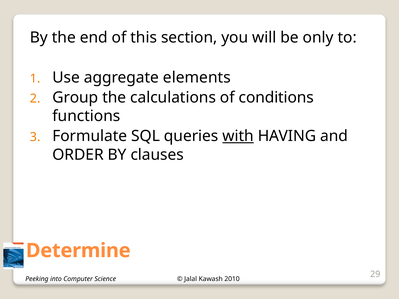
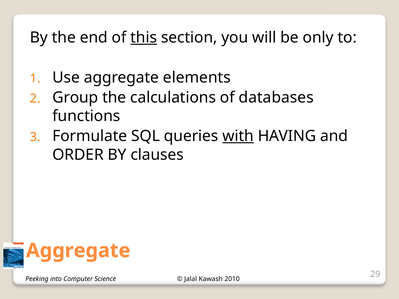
this underline: none -> present (144, 38)
conditions: conditions -> databases (276, 98)
Determine: Determine -> Aggregate (78, 251)
